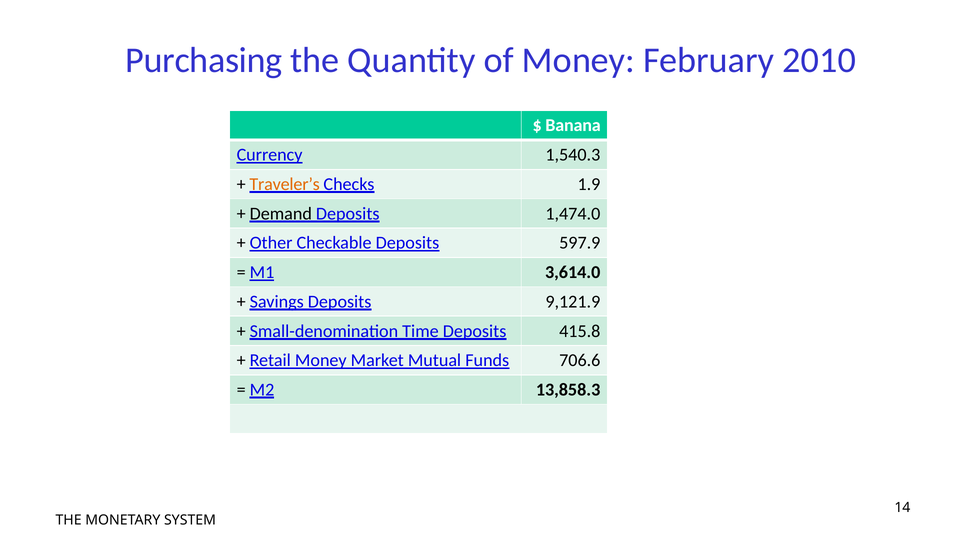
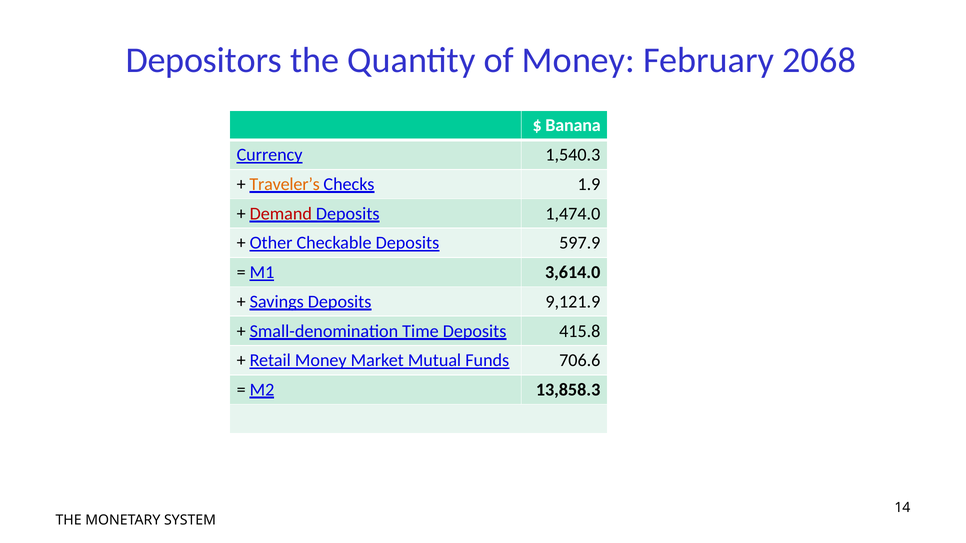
Purchasing: Purchasing -> Depositors (204, 60)
2010: 2010 -> 2068 (819, 60)
Demand colour: black -> red (281, 214)
